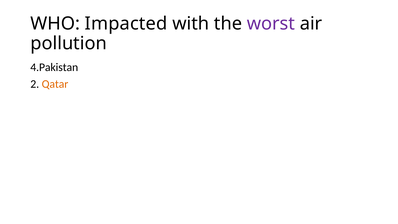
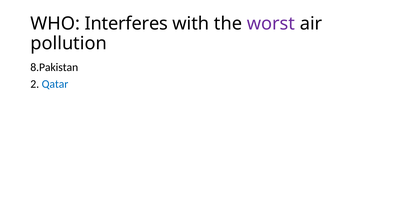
Impacted: Impacted -> Interferes (126, 24)
4.Pakistan: 4.Pakistan -> 8.Pakistan (54, 67)
Qatar colour: orange -> blue (55, 84)
